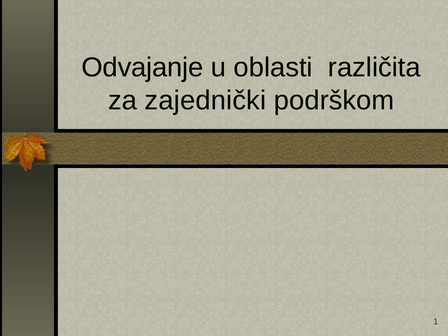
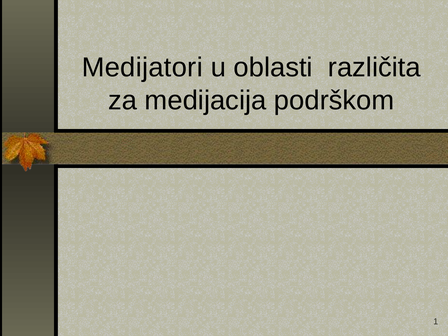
Odvajanje: Odvajanje -> Medijatori (142, 68)
zajednički: zajednički -> medijacija (206, 100)
